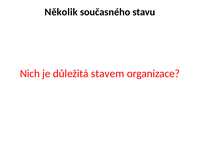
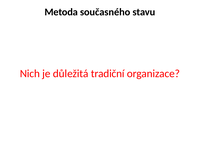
Několik: Několik -> Metoda (61, 12)
stavem: stavem -> tradiční (108, 74)
